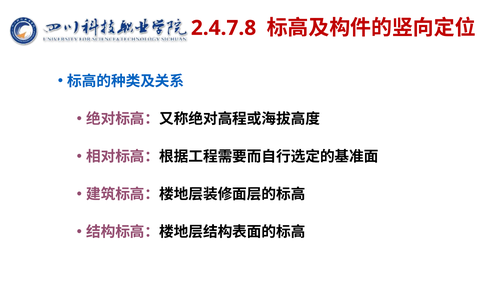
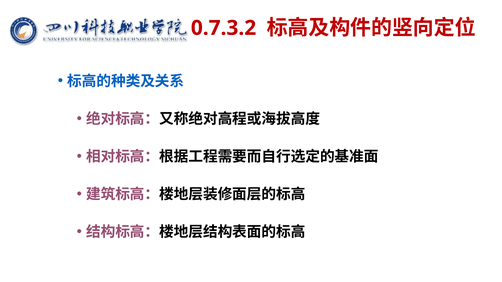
2.4.7.8: 2.4.7.8 -> 0.7.3.2 (224, 28)
